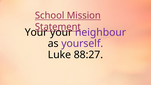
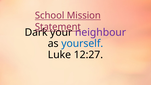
Your: Your -> Dark (36, 32)
yourself colour: purple -> blue (82, 44)
88:27: 88:27 -> 12:27 (88, 55)
